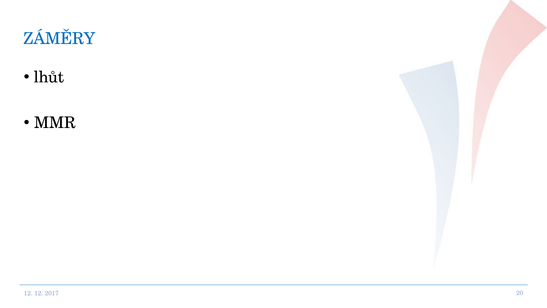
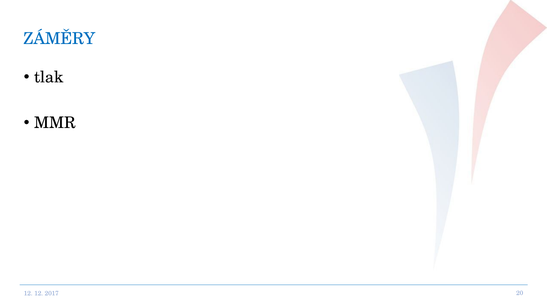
lhůt: lhůt -> tlak (49, 77)
